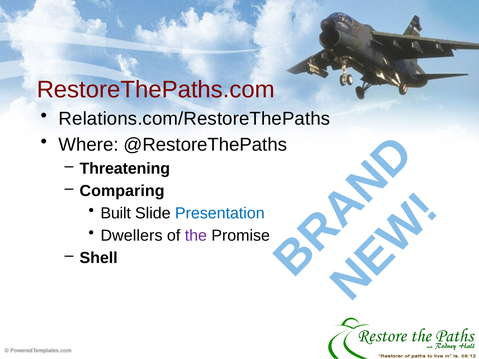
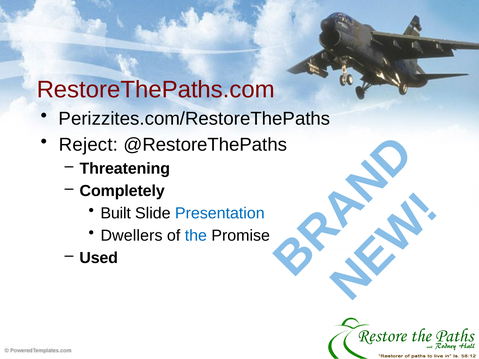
Relations.com/RestoreThePaths: Relations.com/RestoreThePaths -> Perizzites.com/RestoreThePaths (194, 119)
Where: Where -> Reject (88, 145)
Comparing: Comparing -> Completely (122, 191)
the colour: purple -> blue (196, 236)
Shell: Shell -> Used (99, 258)
